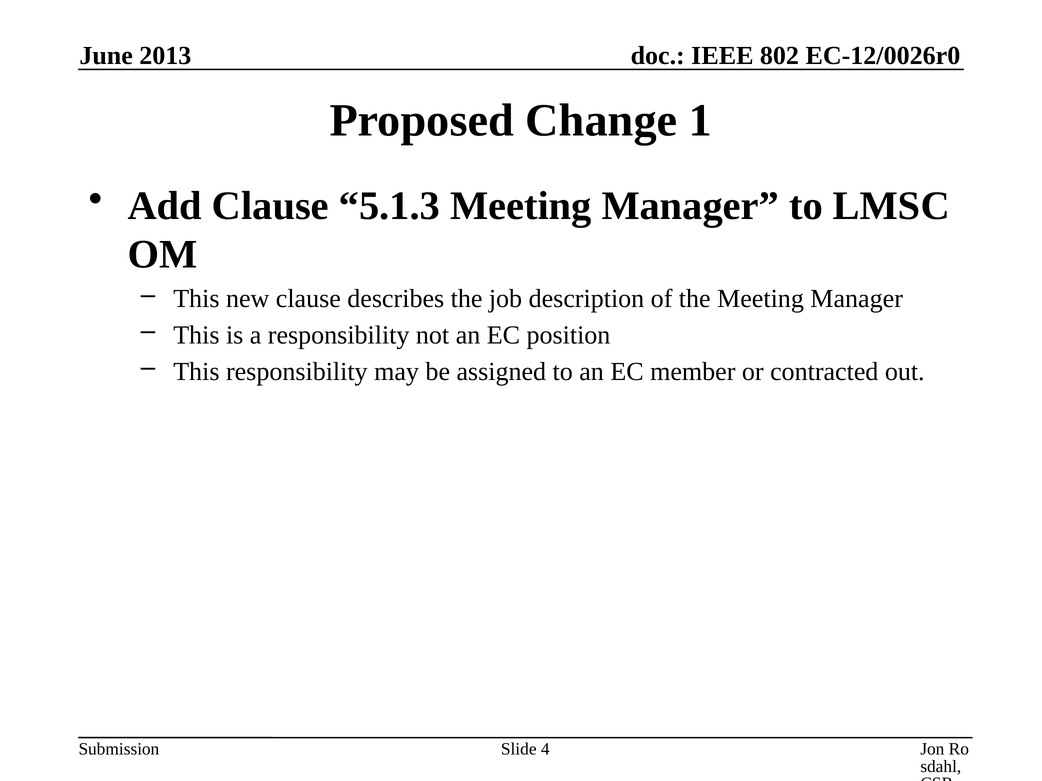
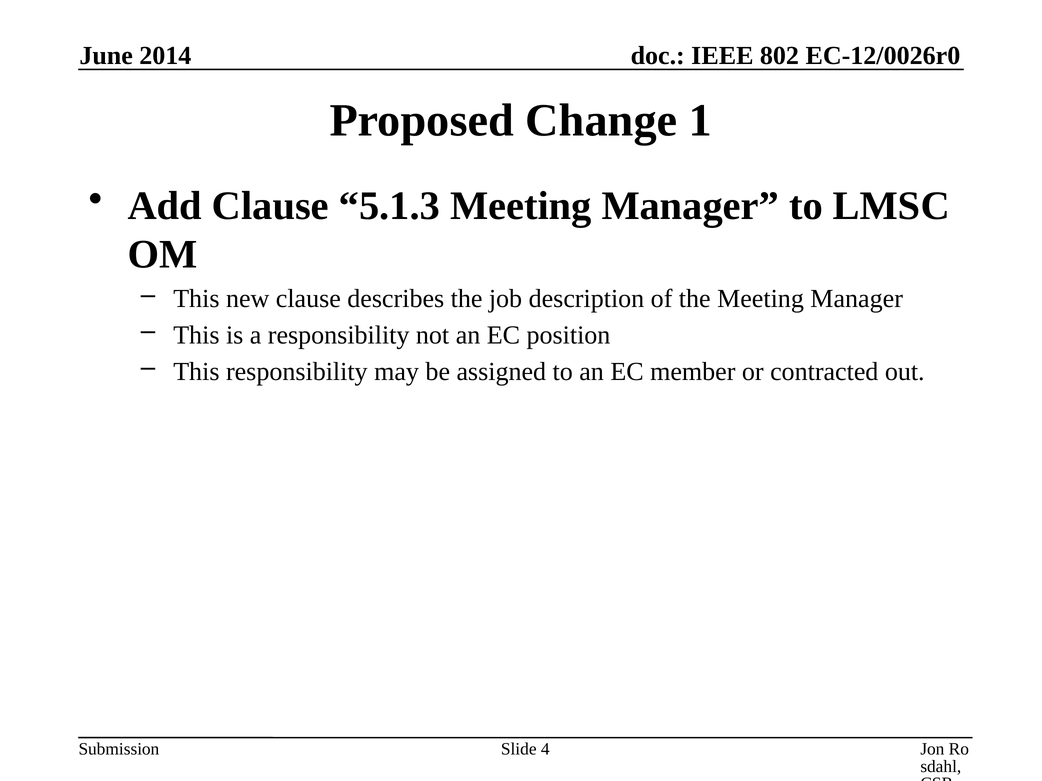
2013: 2013 -> 2014 (165, 56)
